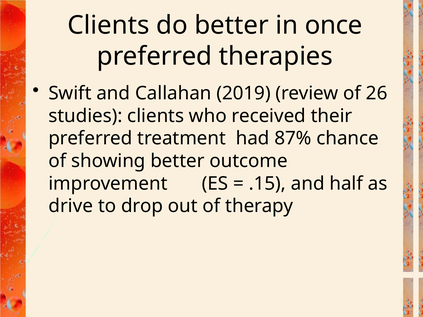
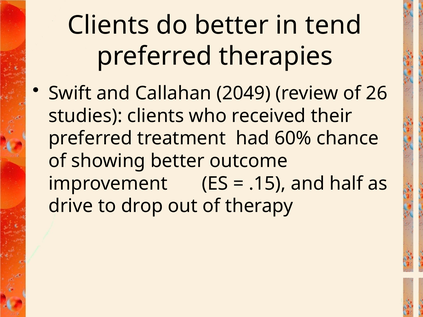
once: once -> tend (333, 25)
2019: 2019 -> 2049 (244, 93)
87%: 87% -> 60% (293, 139)
